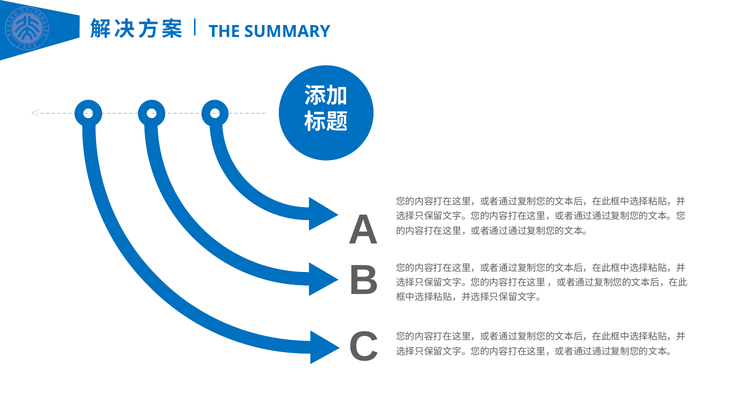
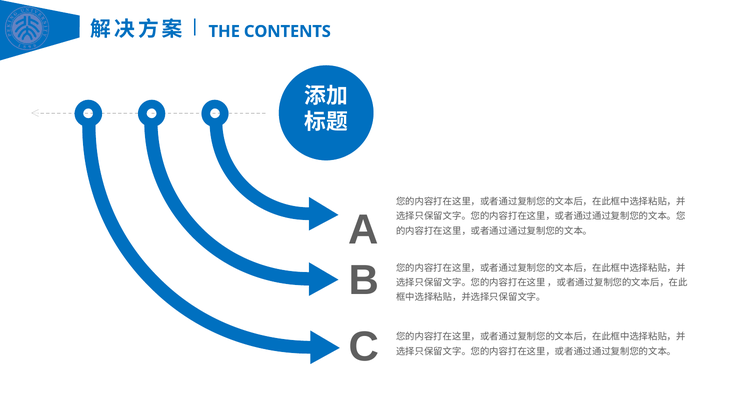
SUMMARY: SUMMARY -> CONTENTS (287, 31)
